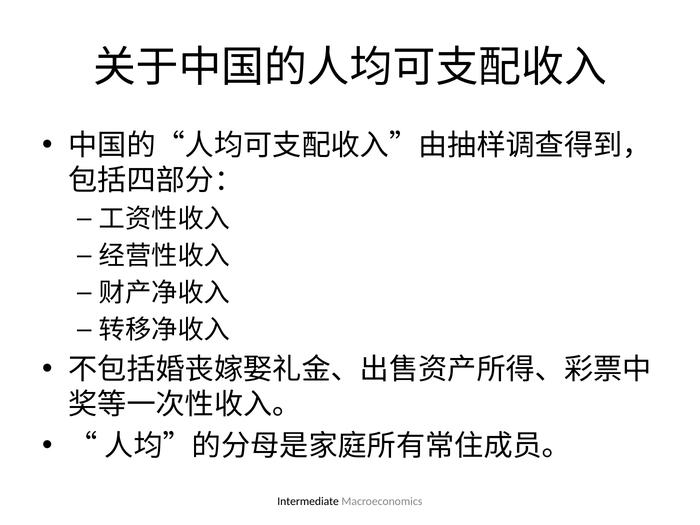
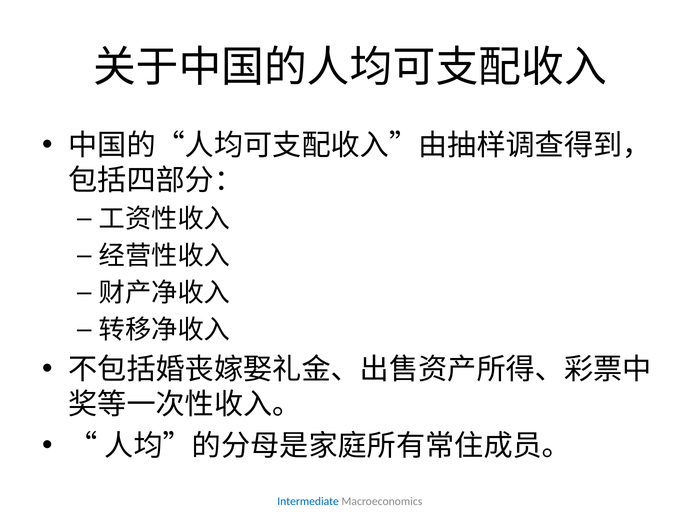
Intermediate colour: black -> blue (308, 501)
